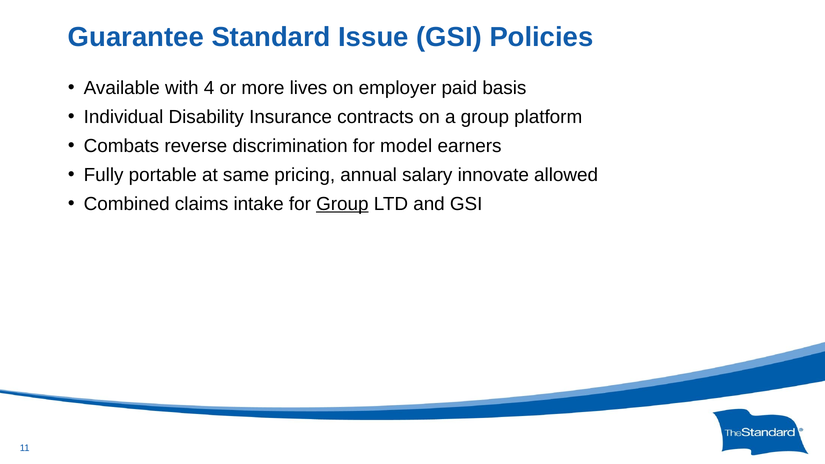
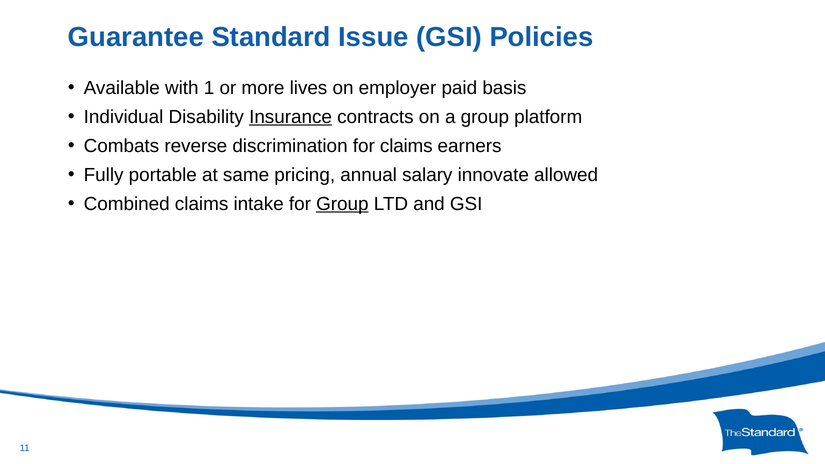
4: 4 -> 1 (209, 88)
Insurance underline: none -> present (291, 117)
for model: model -> claims (406, 146)
